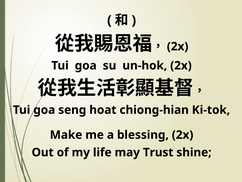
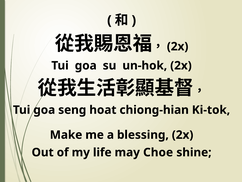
Trust: Trust -> Choe (158, 152)
